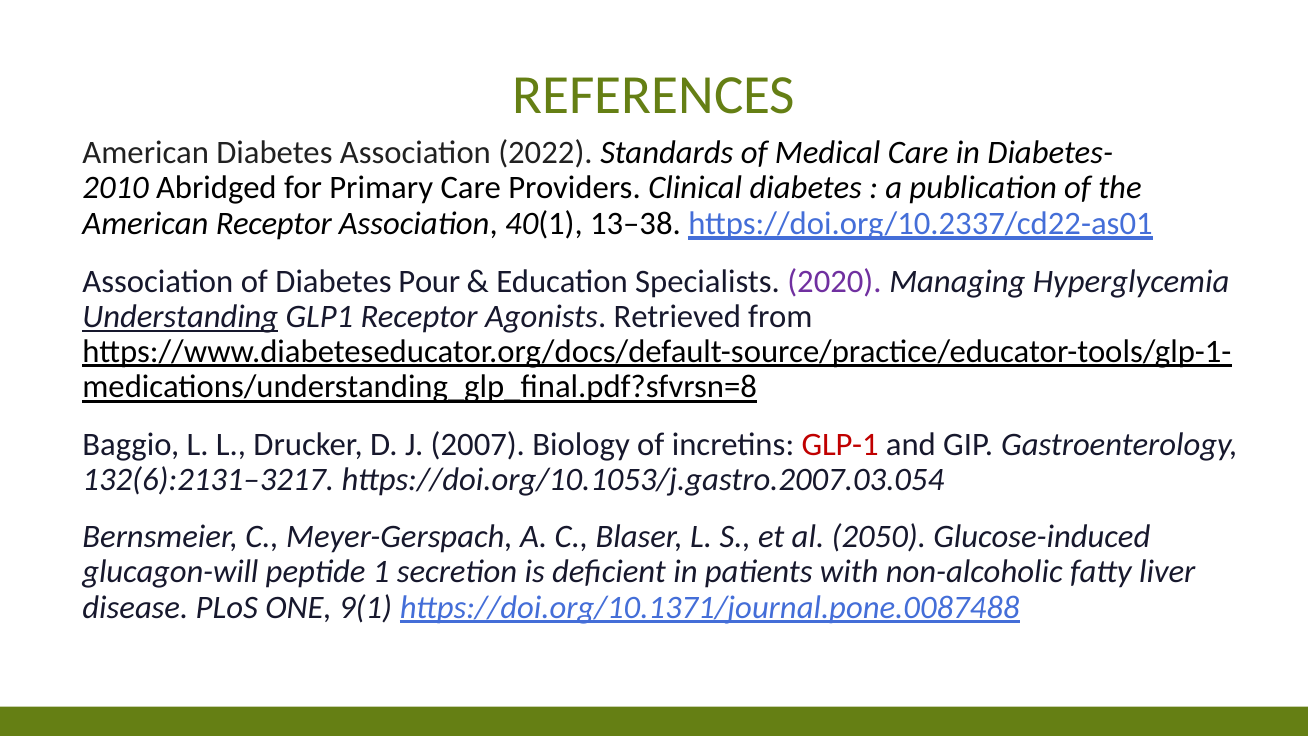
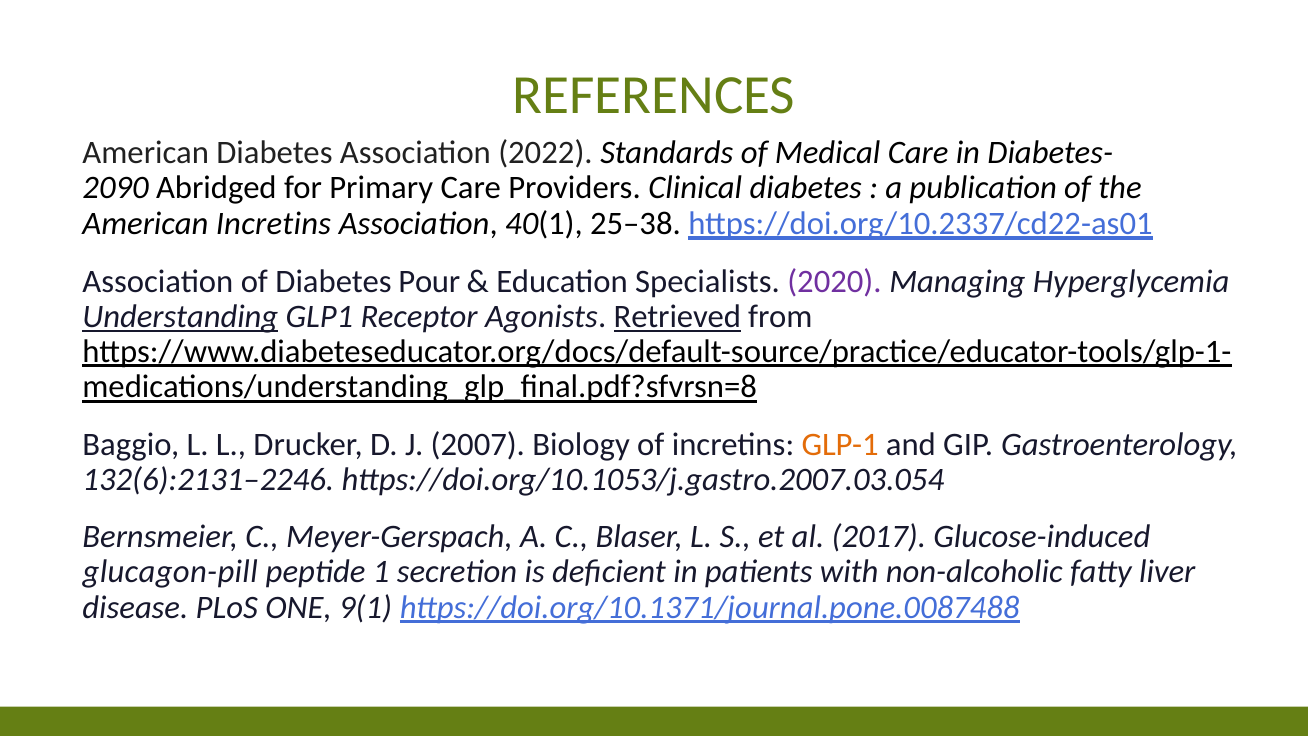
2010: 2010 -> 2090 (116, 188)
American Receptor: Receptor -> Incretins (273, 224)
13–38: 13–38 -> 25–38 (635, 224)
Retrieved underline: none -> present (677, 316)
GLP-1 colour: red -> orange (840, 444)
132(6):2131–3217: 132(6):2131–3217 -> 132(6):2131–2246 (208, 479)
2050: 2050 -> 2017 (879, 536)
glucagon-will: glucagon-will -> glucagon-pill (170, 572)
